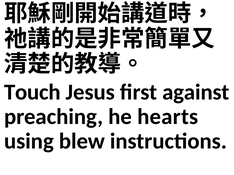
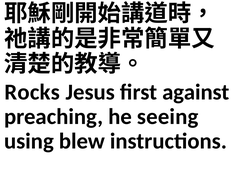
Touch: Touch -> Rocks (32, 92)
hearts: hearts -> seeing (168, 117)
